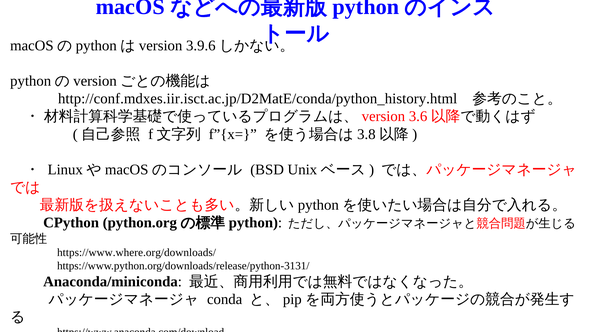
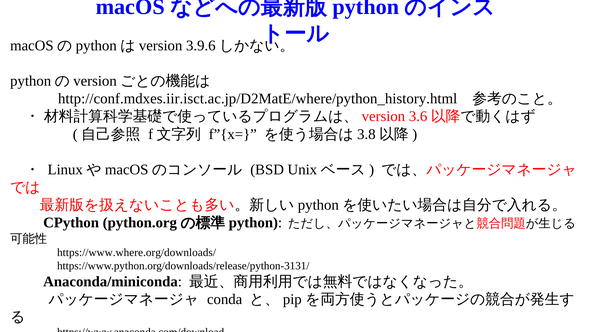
http://conf.mdxes.iir.isct.ac.jp/D2MatE/conda/python_history.html: http://conf.mdxes.iir.isct.ac.jp/D2MatE/conda/python_history.html -> http://conf.mdxes.iir.isct.ac.jp/D2MatE/where/python_history.html (258, 99)
